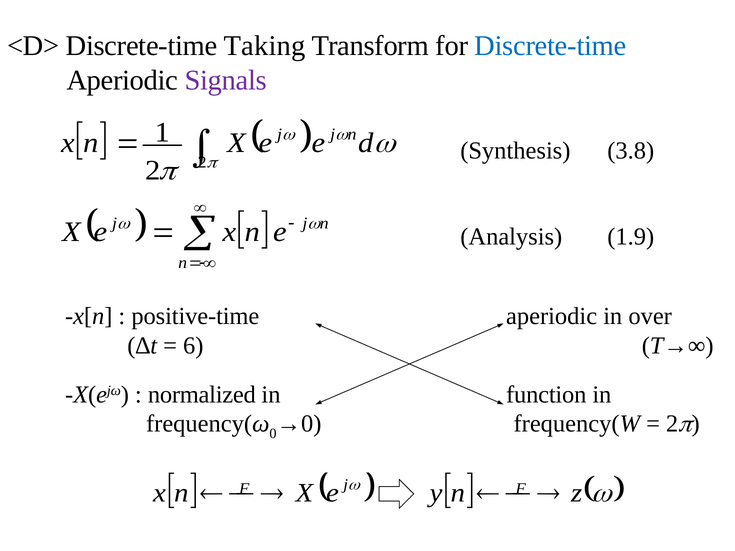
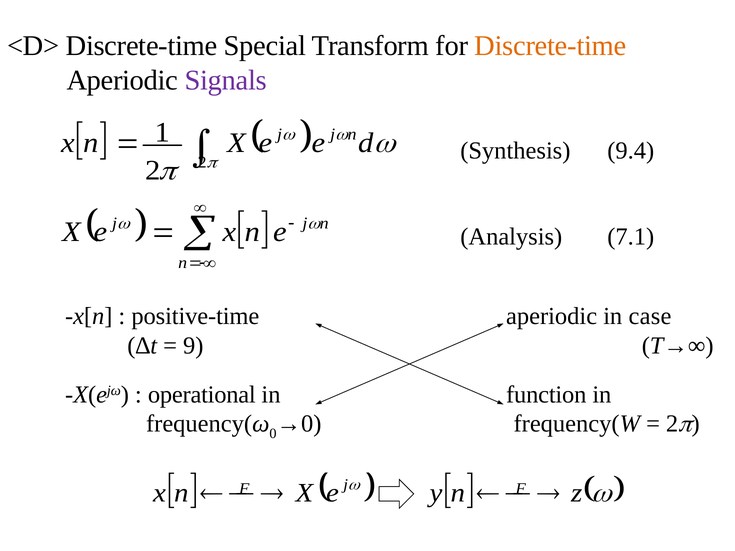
Taking: Taking -> Special (265, 46)
Discrete-time colour: blue -> orange (550, 46)
3.8: 3.8 -> 9.4 (631, 151)
1.9: 1.9 -> 7.1 (631, 237)
over: over -> case (650, 316)
6: 6 -> 9 (193, 346)
normalized: normalized -> operational (202, 395)
